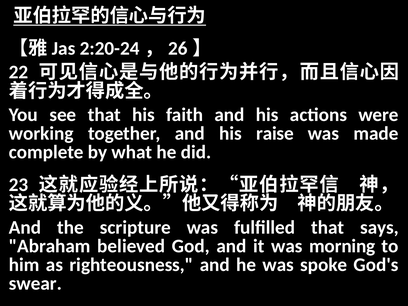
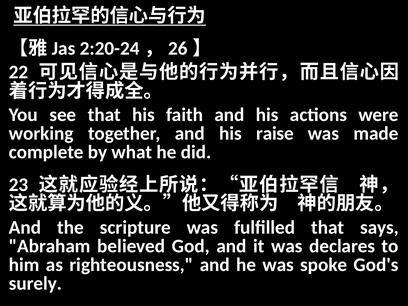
morning: morning -> declares (342, 246)
swear: swear -> surely (35, 284)
